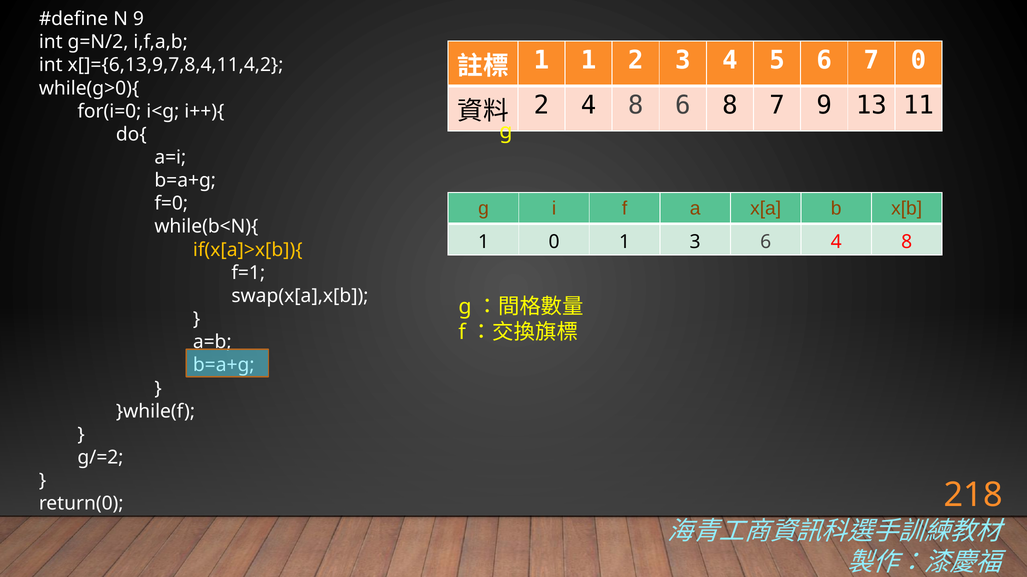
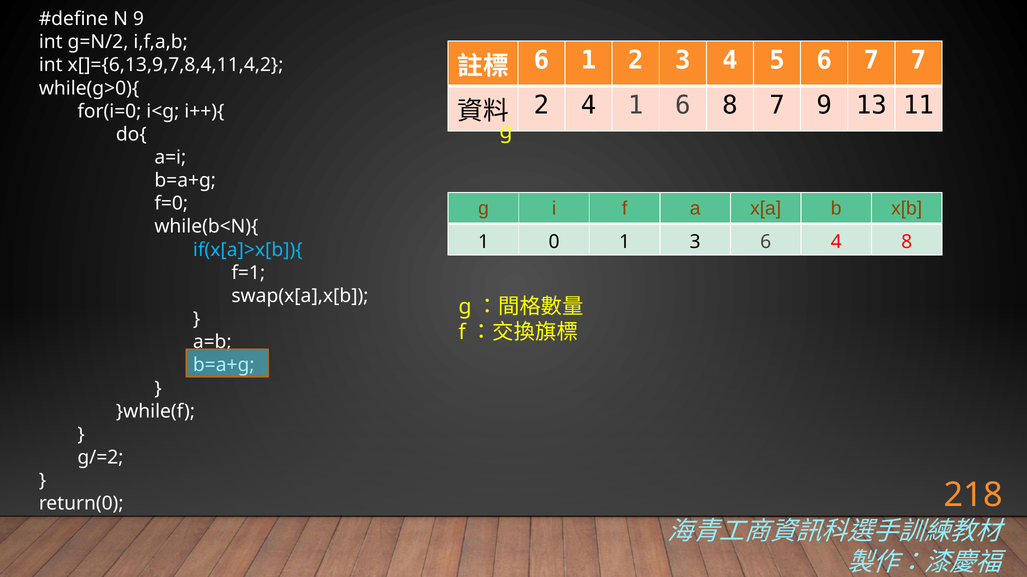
1: 1 -> 6 (541, 60)
7 0: 0 -> 7 (918, 60)
2 4 8: 8 -> 1 (636, 105)
if(x[a]>x[b]){ colour: yellow -> light blue (248, 250)
